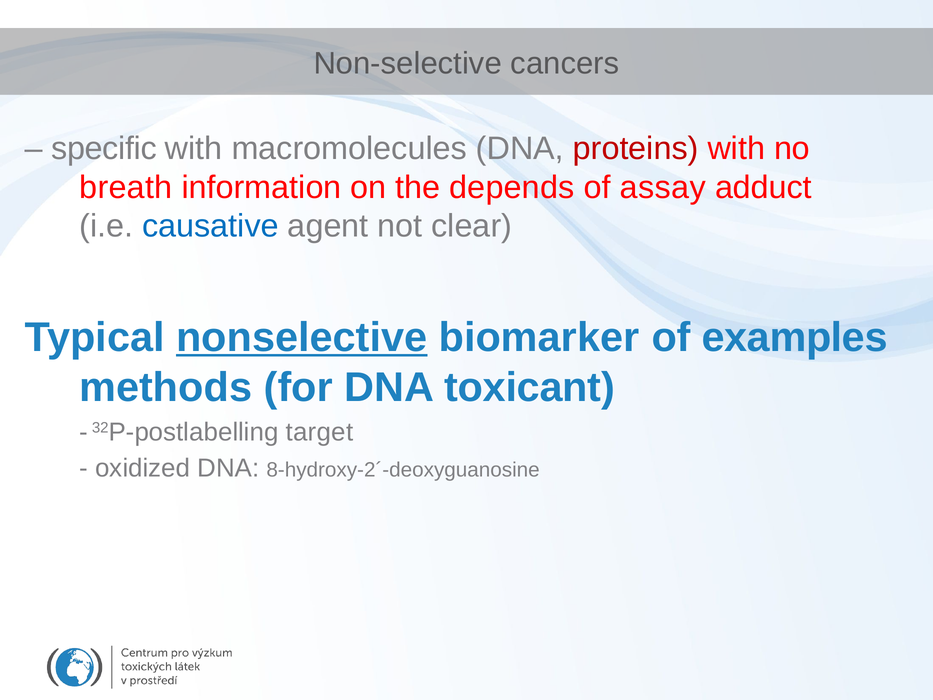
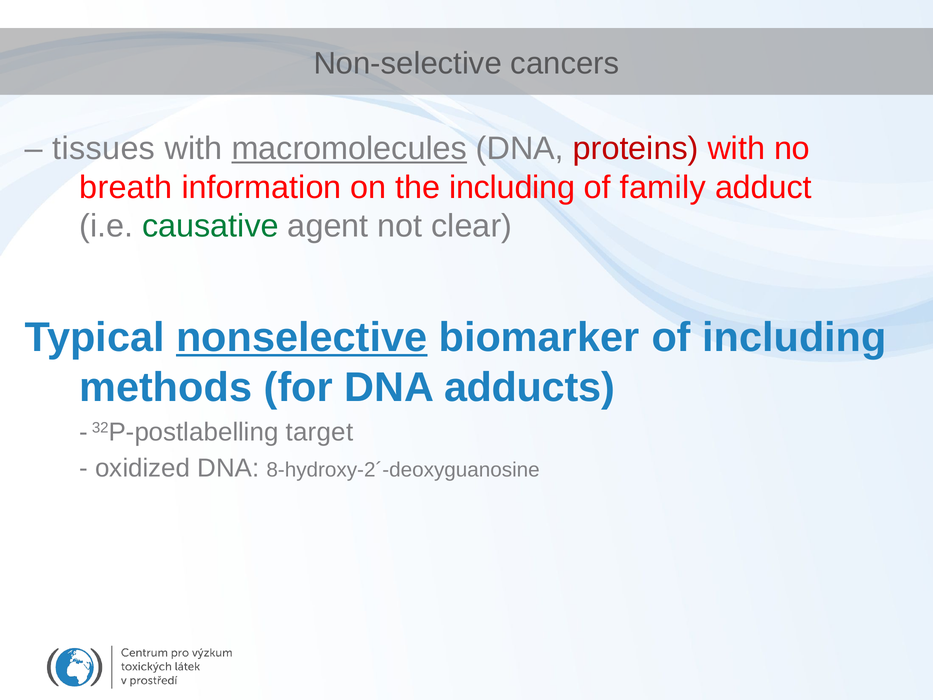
specific: specific -> tissues (104, 148)
macromolecules underline: none -> present (349, 148)
the depends: depends -> including (512, 187)
assay: assay -> family (663, 187)
causative colour: blue -> green (210, 226)
of examples: examples -> including (794, 338)
toxicant: toxicant -> adducts (529, 387)
